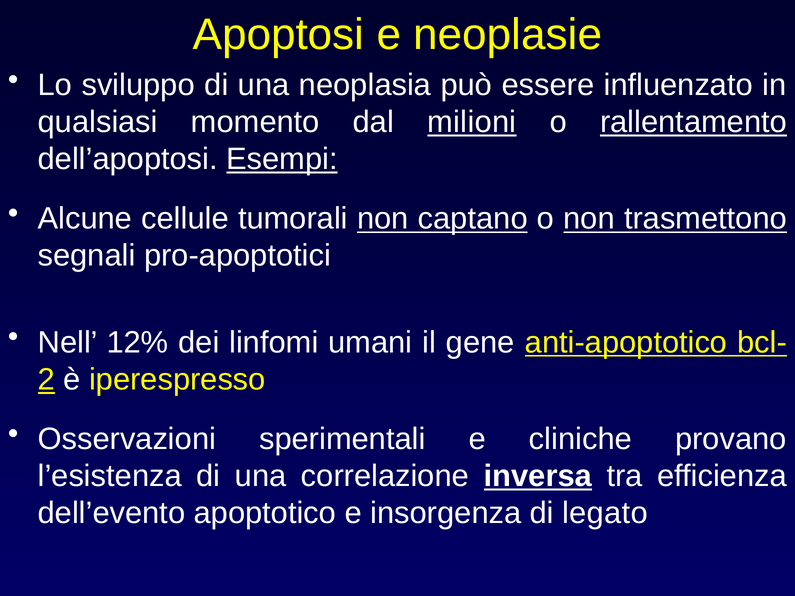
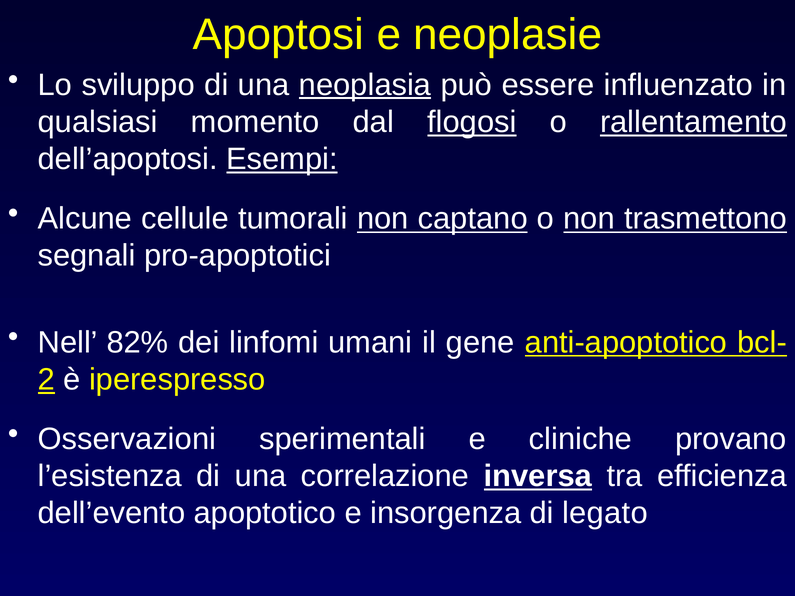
neoplasia underline: none -> present (365, 85)
milioni: milioni -> flogosi (472, 122)
12%: 12% -> 82% (137, 342)
